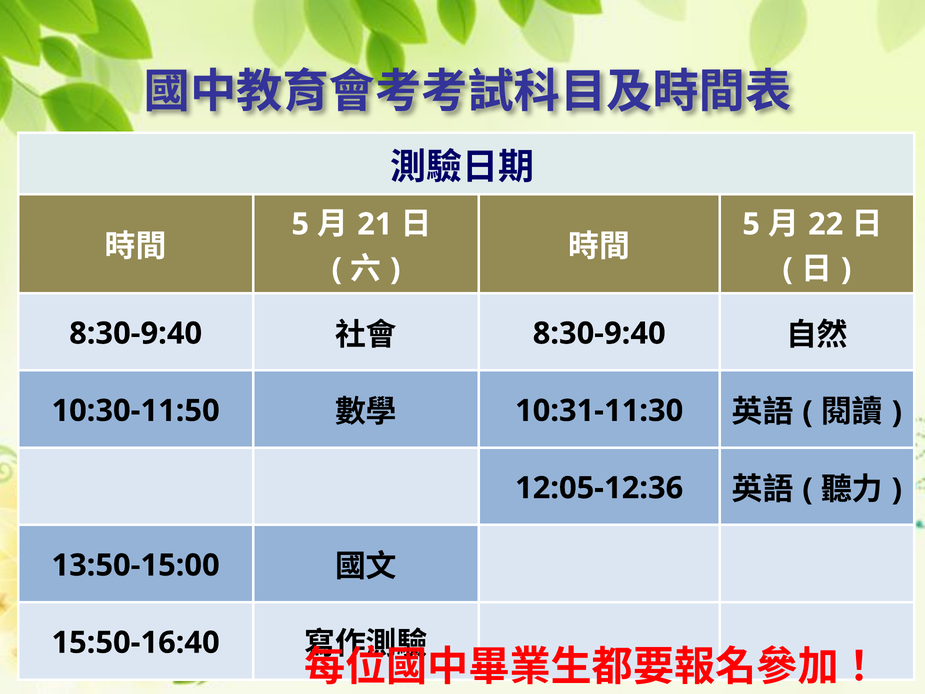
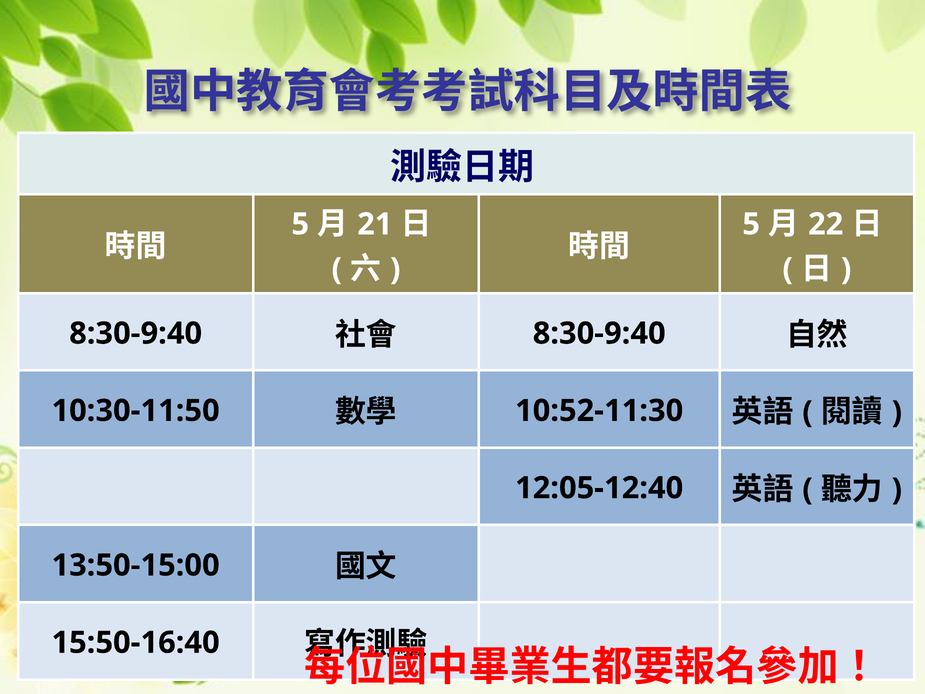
10:31-11:30: 10:31-11:30 -> 10:52-11:30 (599, 411)
12:05-12:36: 12:05-12:36 -> 12:05-12:40 (599, 488)
